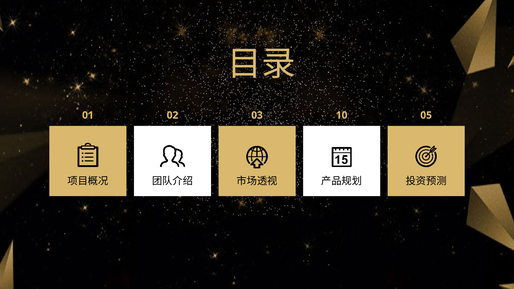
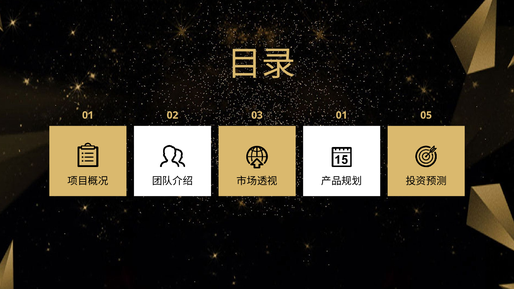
03 10: 10 -> 01 (342, 115)
